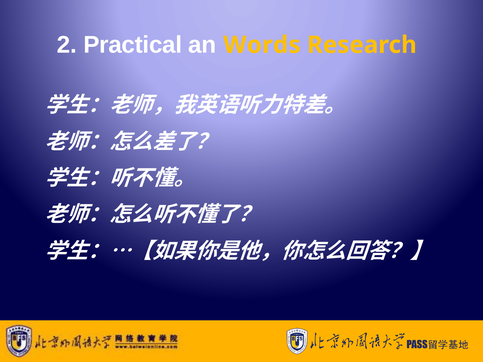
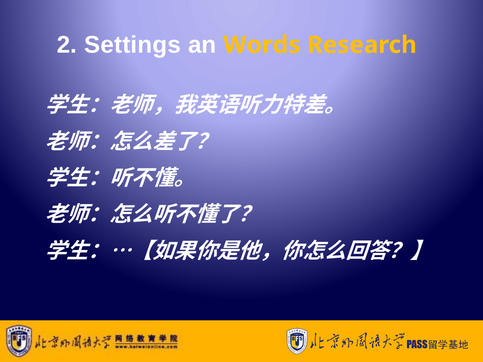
Practical: Practical -> Settings (132, 45)
